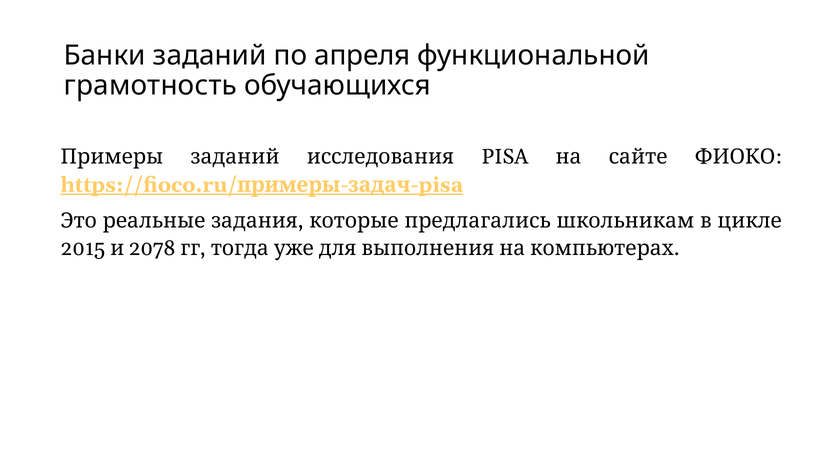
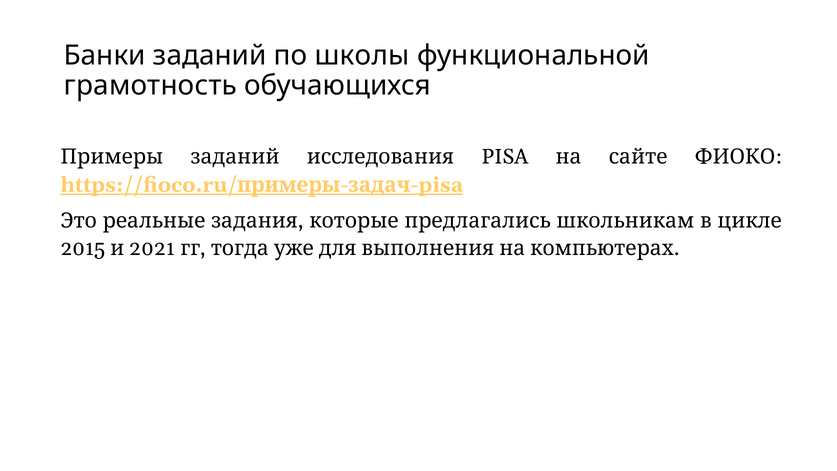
апреля: апреля -> школы (362, 55)
2078: 2078 -> 2021 (152, 248)
